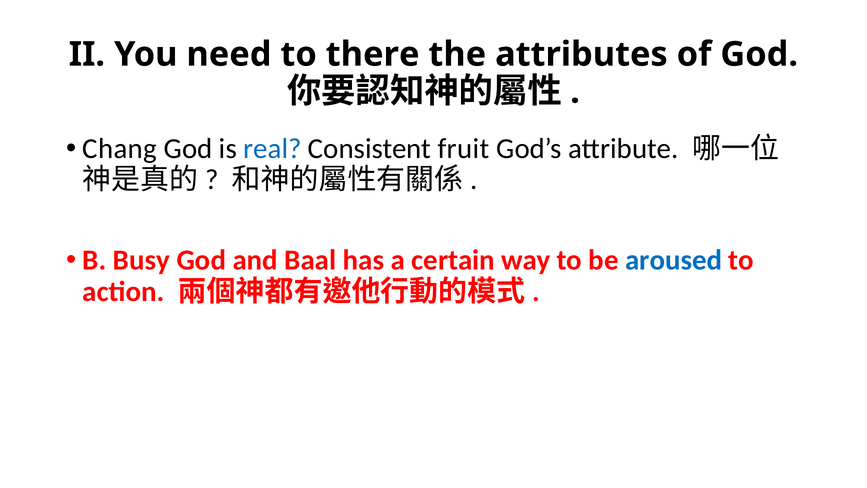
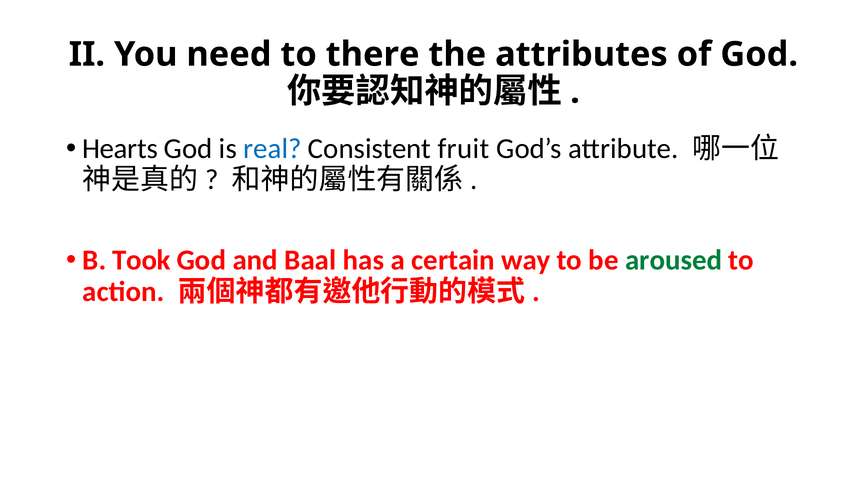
Chang: Chang -> Hearts (120, 149)
Busy: Busy -> Took (142, 260)
aroused colour: blue -> green (674, 260)
